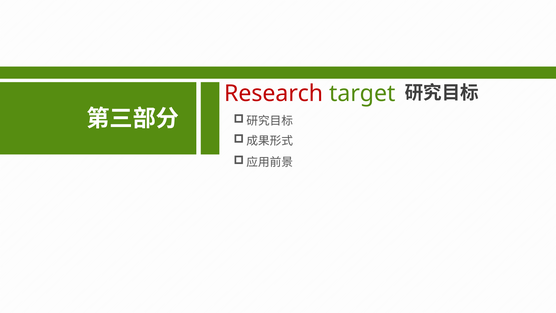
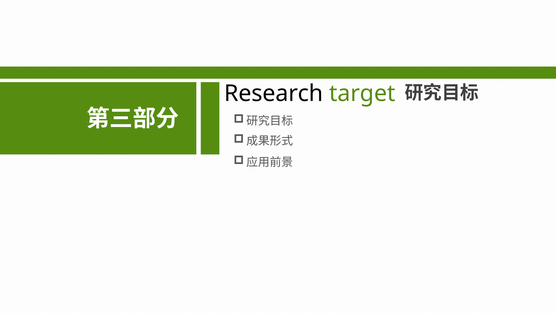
Research colour: red -> black (274, 93)
